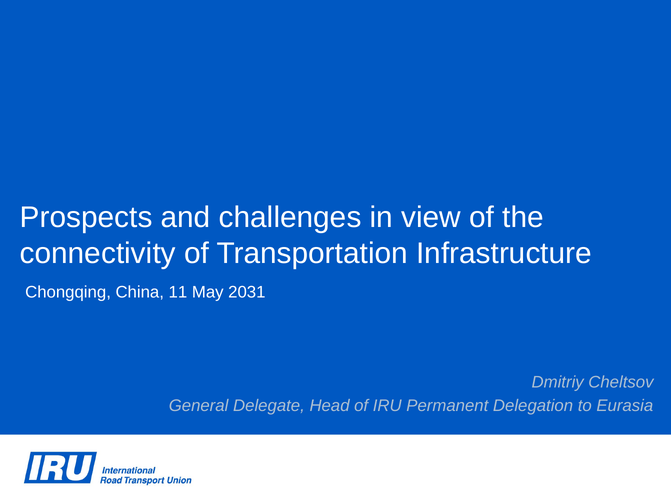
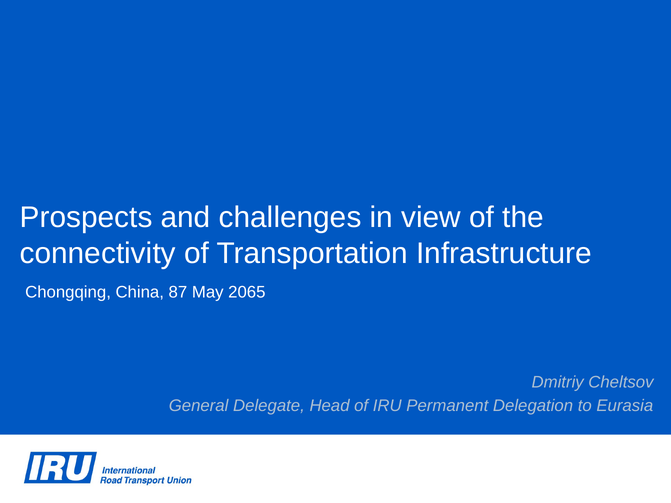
11: 11 -> 87 (178, 293)
2031: 2031 -> 2065 (247, 293)
